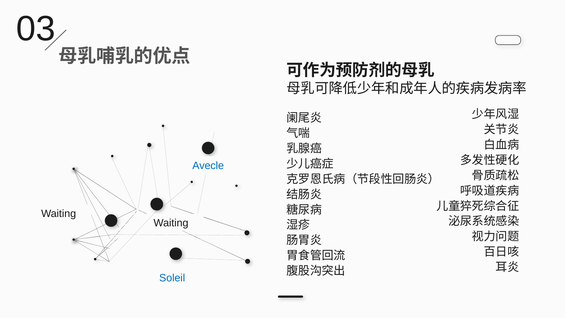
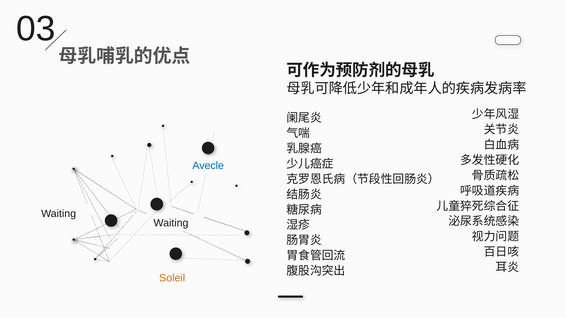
Soleil colour: blue -> orange (172, 278)
